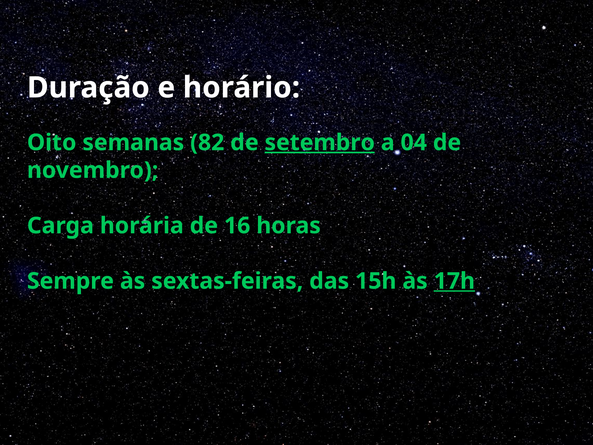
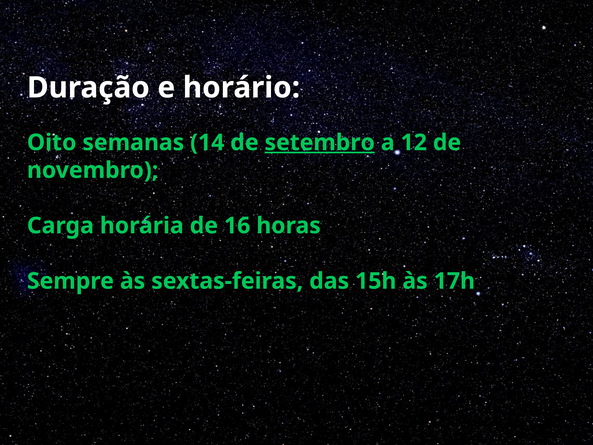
82: 82 -> 14 (207, 142)
04: 04 -> 12 (414, 142)
17h underline: present -> none (454, 281)
